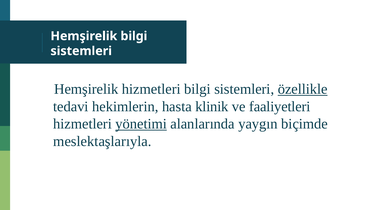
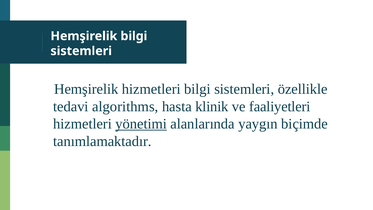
özellikle underline: present -> none (303, 89)
hekimlerin: hekimlerin -> algorithms (125, 106)
meslektaşlarıyla: meslektaşlarıyla -> tanımlamaktadır (102, 141)
